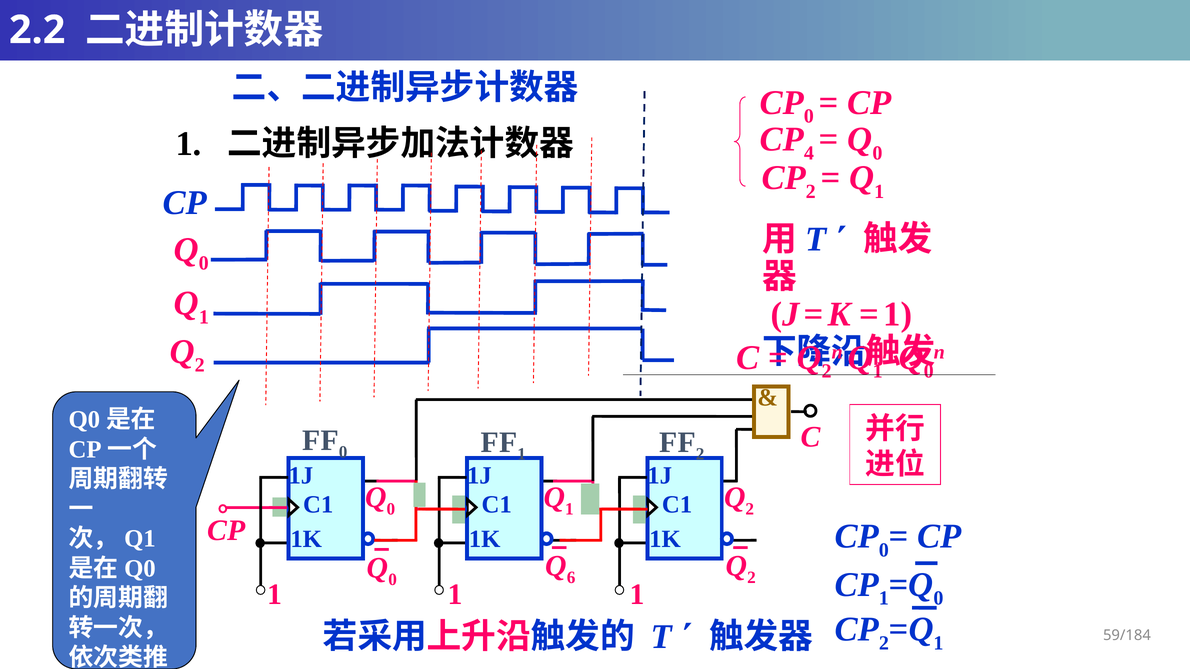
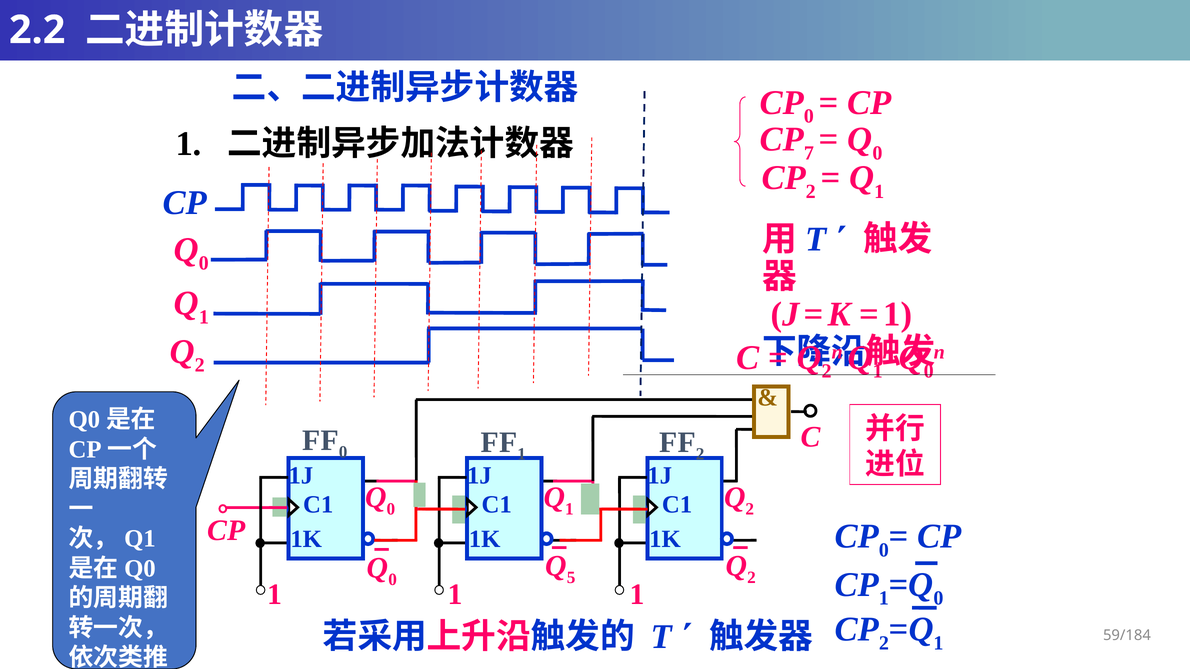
4: 4 -> 7 (809, 153)
6: 6 -> 5 (571, 578)
